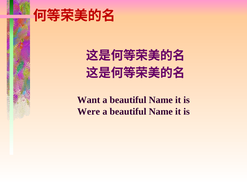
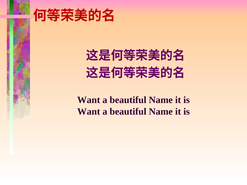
Were: Were -> Want (89, 112)
